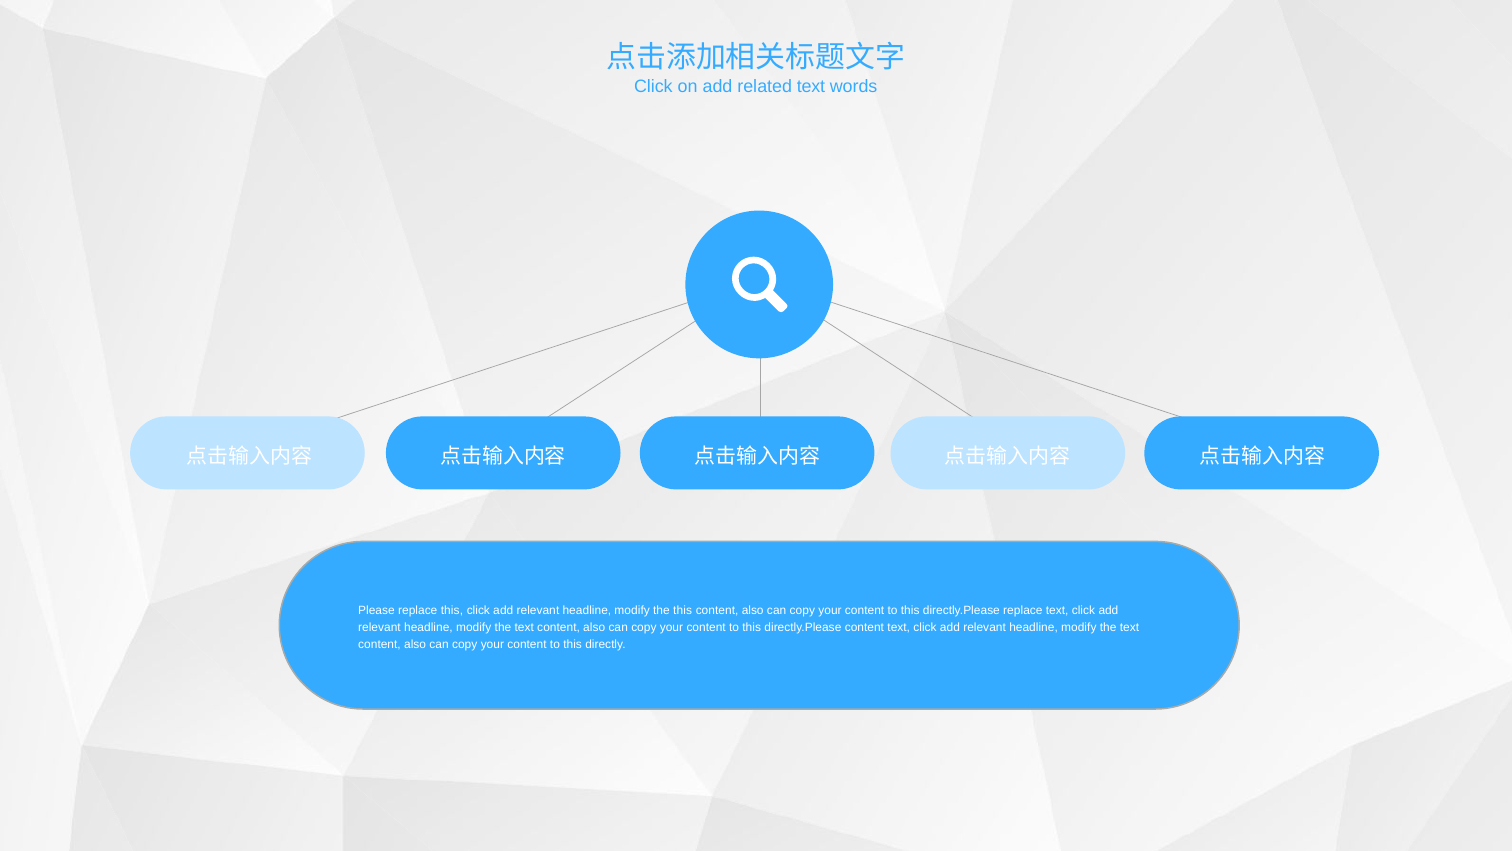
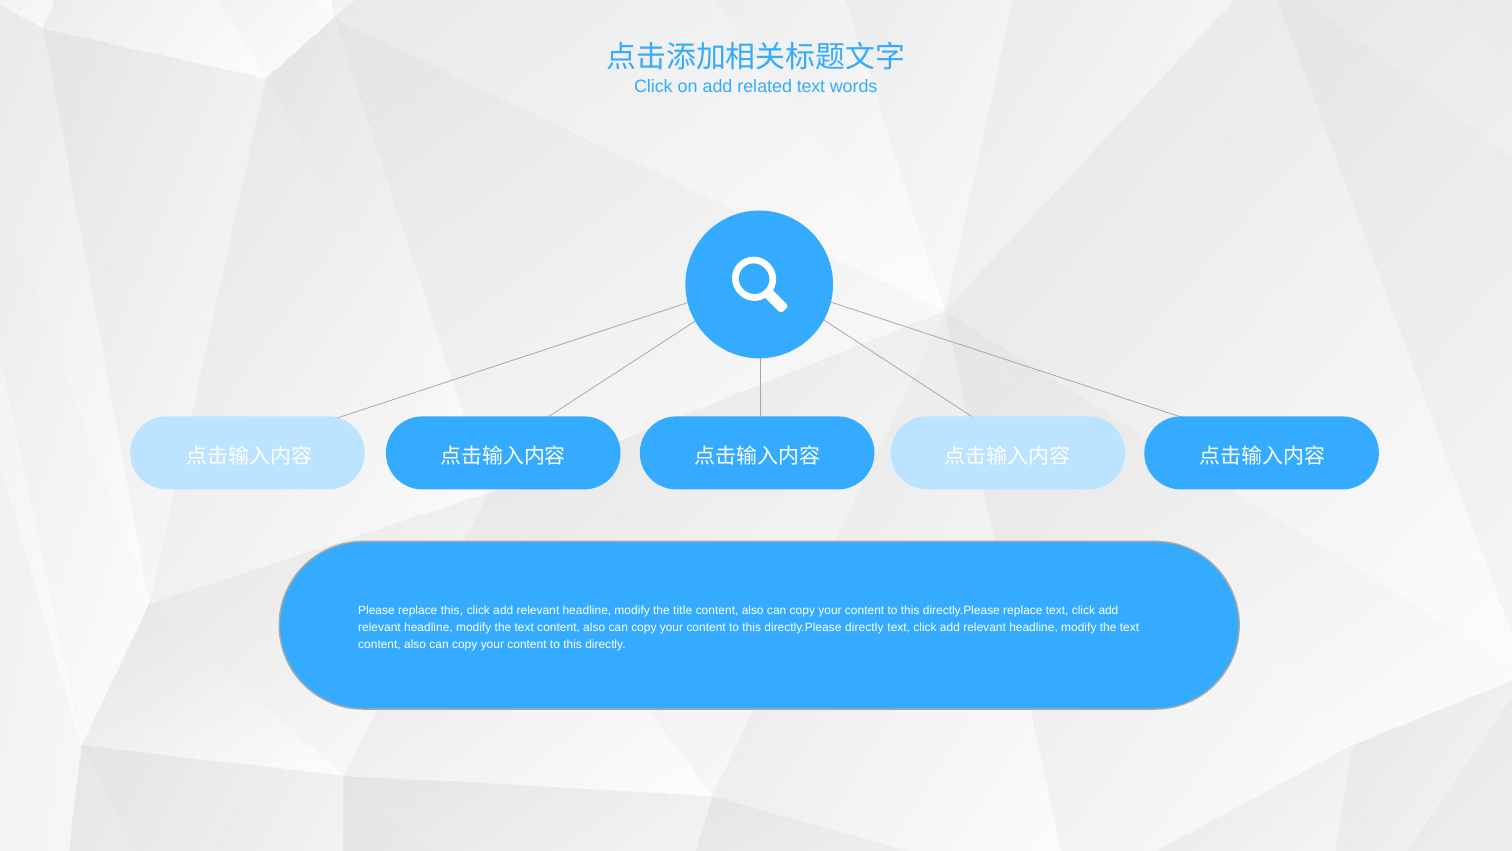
the this: this -> title (683, 610)
directly.Please content: content -> directly (864, 627)
